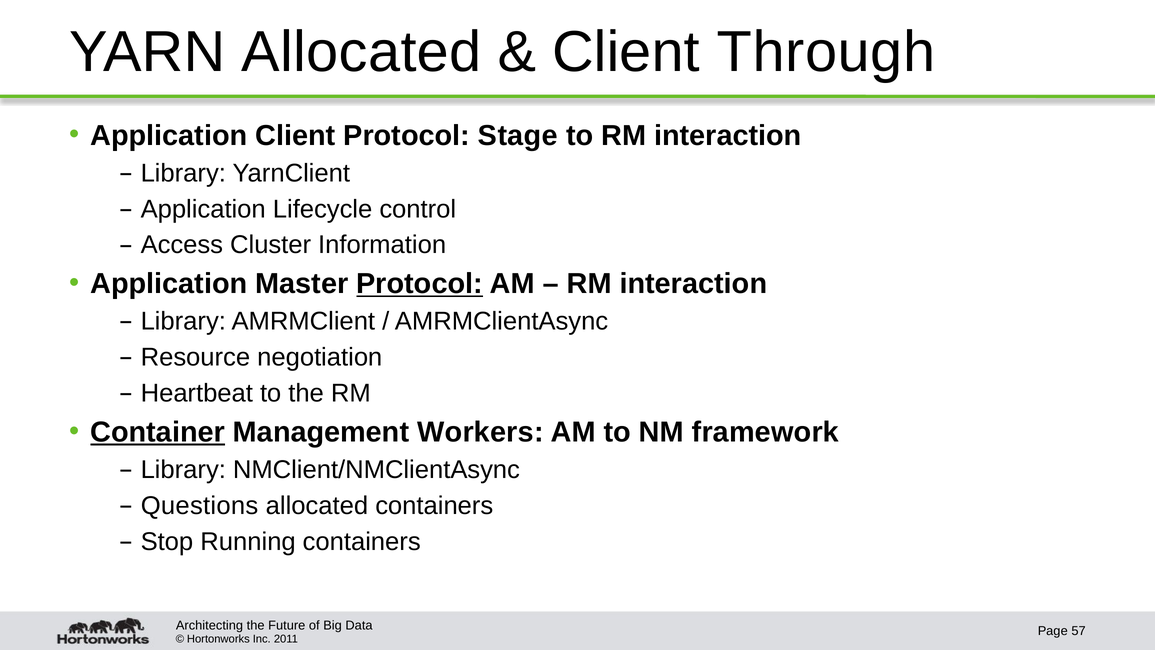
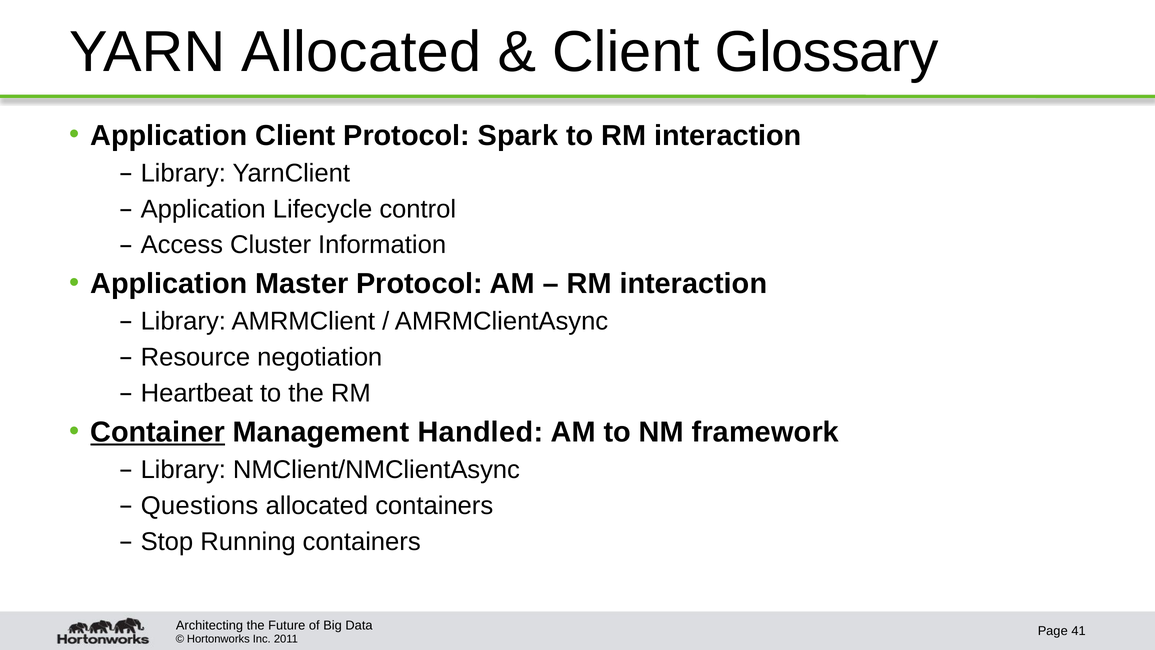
Through: Through -> Glossary (827, 52)
Stage: Stage -> Spark (518, 135)
Protocol underline: present -> none (420, 284)
Workers: Workers -> Handled (480, 432)
57: 57 -> 41 (1079, 631)
